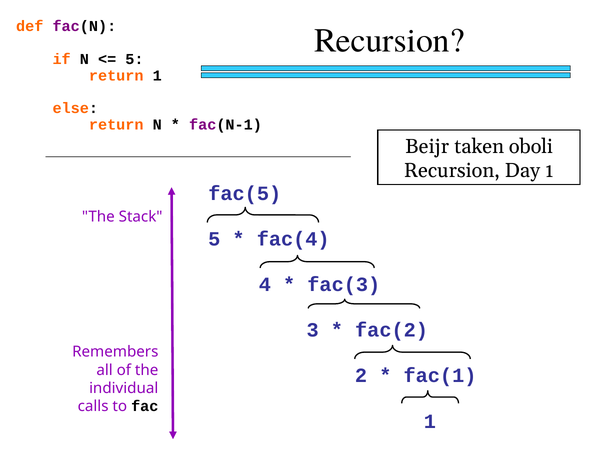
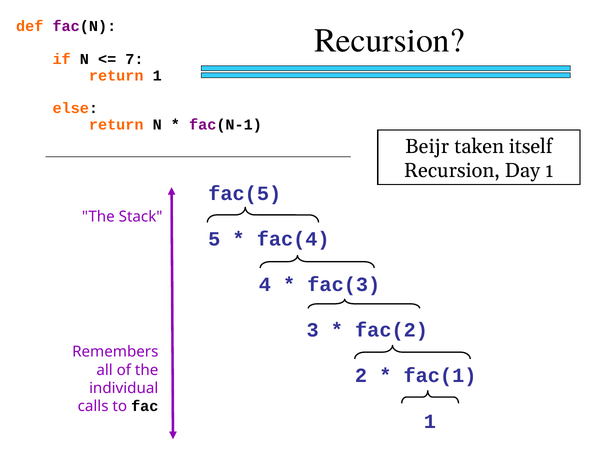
5: 5 -> 7 (134, 59)
oboli: oboli -> itself (531, 147)
